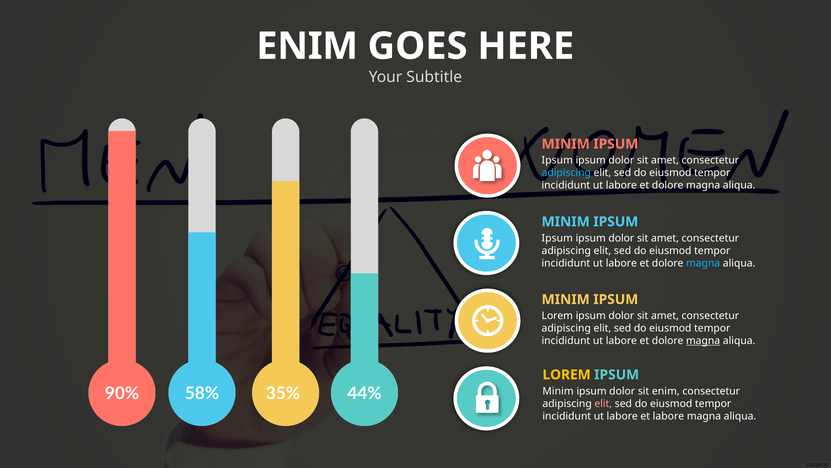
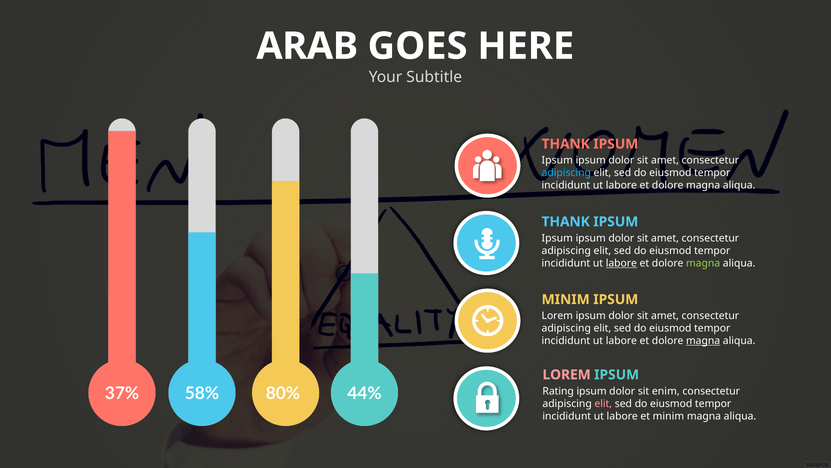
ENIM: ENIM -> ARAB (307, 46)
MINIM: MINIM -> THANK (566, 144)
MINIM: MINIM -> THANK (566, 221)
labore underline: none -> present (621, 263)
magna colour: light blue -> light green (703, 263)
LOREM colour: yellow -> pink (567, 374)
90%: 90% -> 37% (122, 393)
35%: 35% -> 80% (283, 393)
Minim: Minim -> Rating (558, 391)
et labore: labore -> minim (668, 416)
